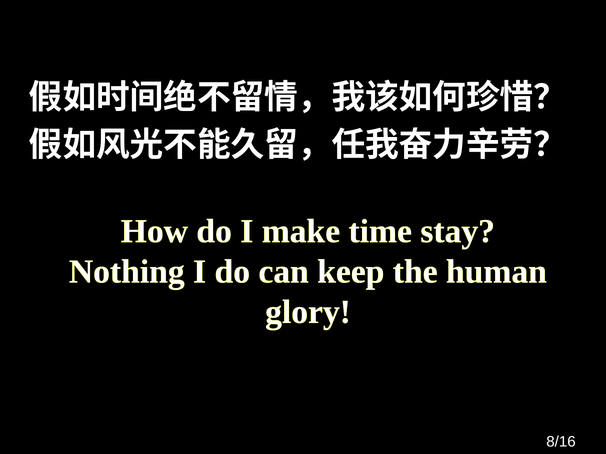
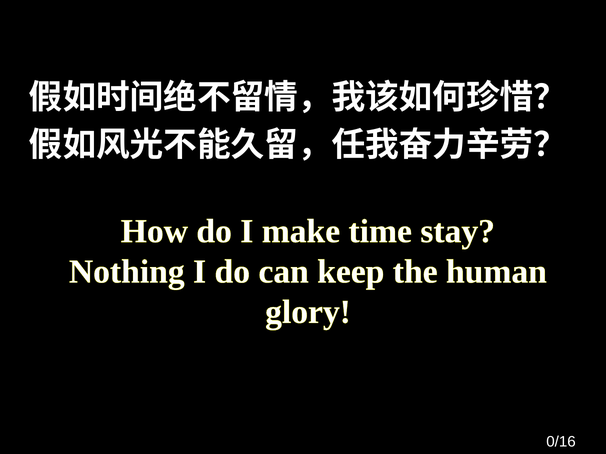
8/16: 8/16 -> 0/16 (561, 442)
